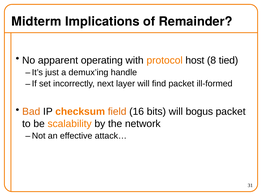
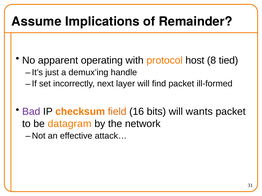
Midterm: Midterm -> Assume (36, 22)
Bad colour: orange -> purple (31, 112)
bogus: bogus -> wants (199, 112)
scalability: scalability -> datagram (70, 124)
